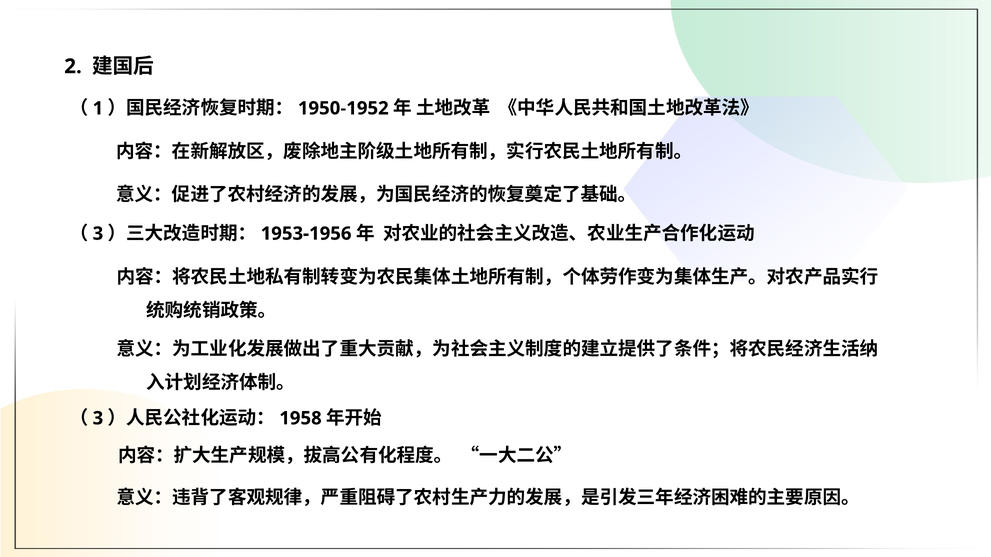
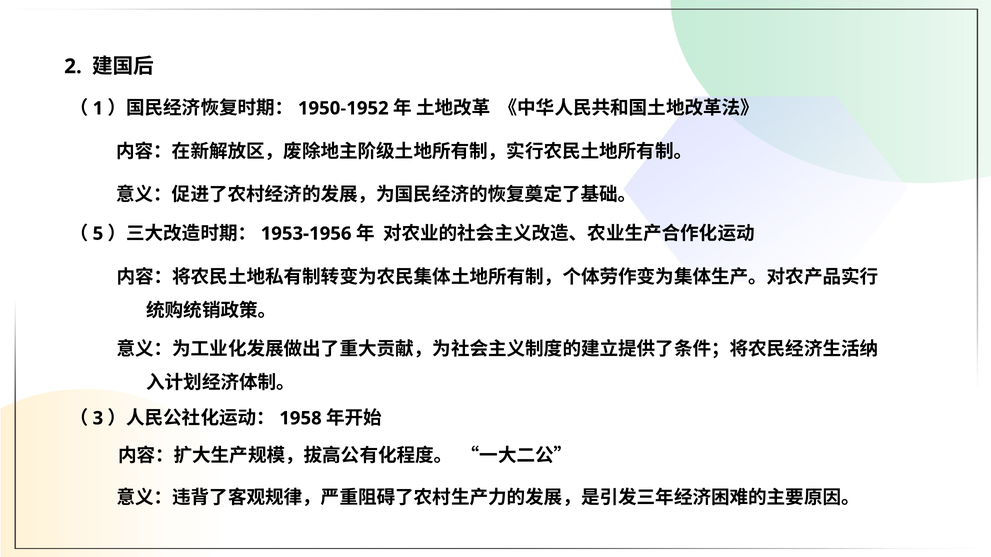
3: 3 -> 5 (98, 234)
